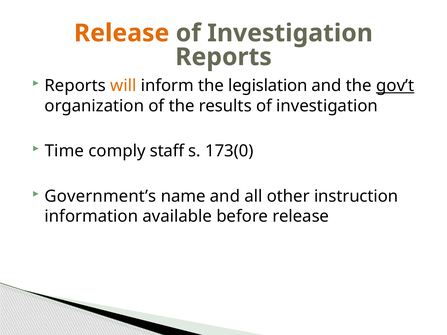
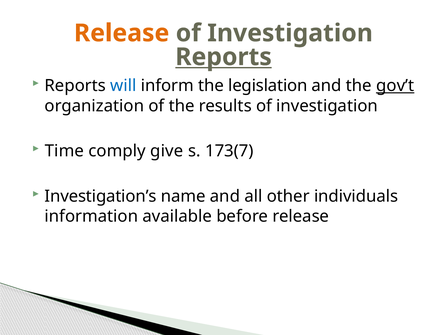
Reports underline: none -> present (224, 57)
will colour: orange -> blue (123, 86)
staff: staff -> give (167, 151)
173(0: 173(0 -> 173(7 (229, 151)
Government’s: Government’s -> Investigation’s (101, 196)
instruction: instruction -> individuals (356, 196)
